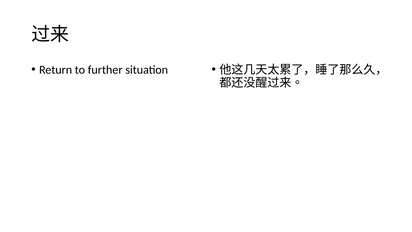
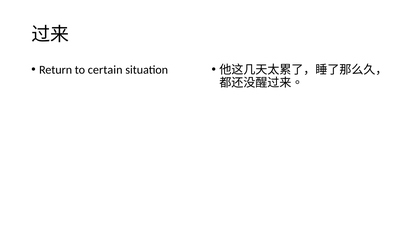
further: further -> certain (105, 70)
